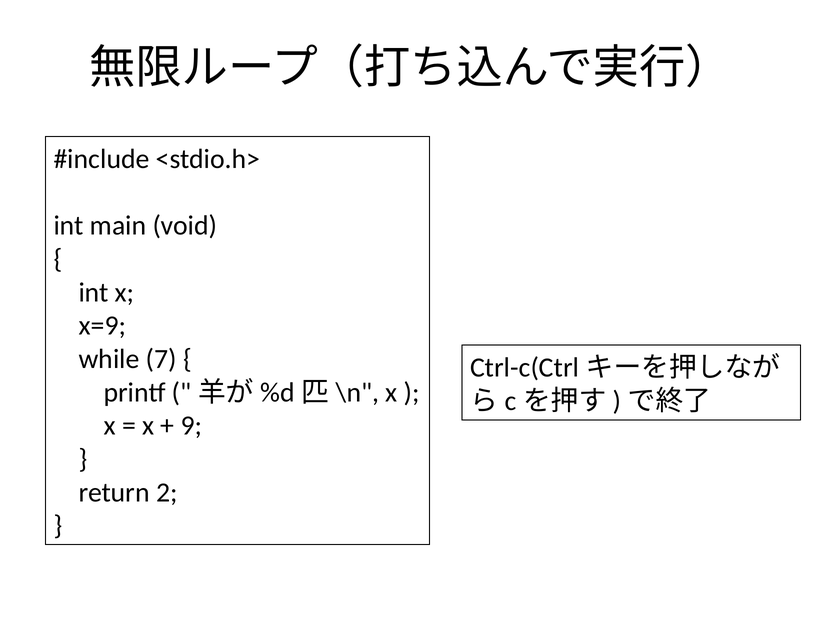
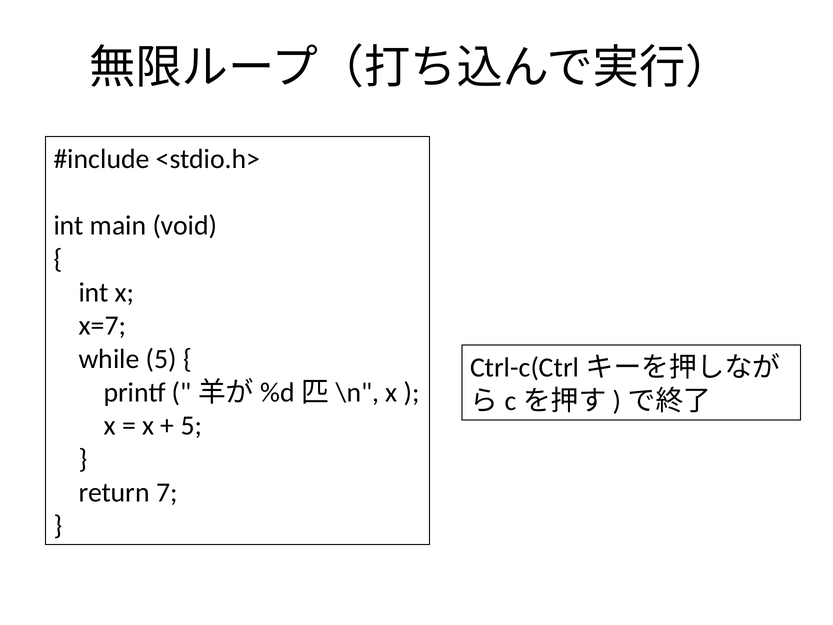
x=9: x=9 -> x=7 (102, 326)
while 7: 7 -> 5 (161, 359)
9: 9 -> 5 (191, 426)
2: 2 -> 7 (167, 492)
